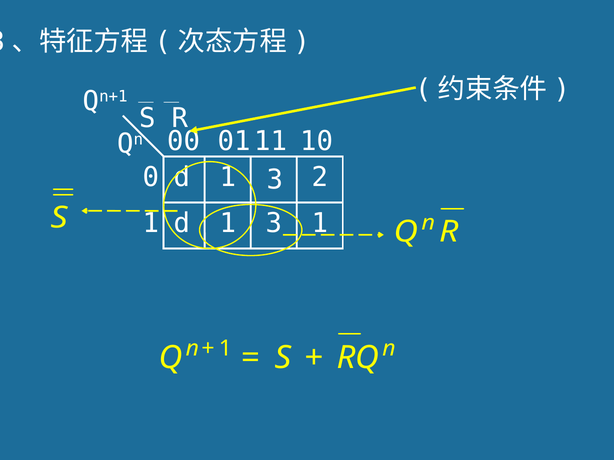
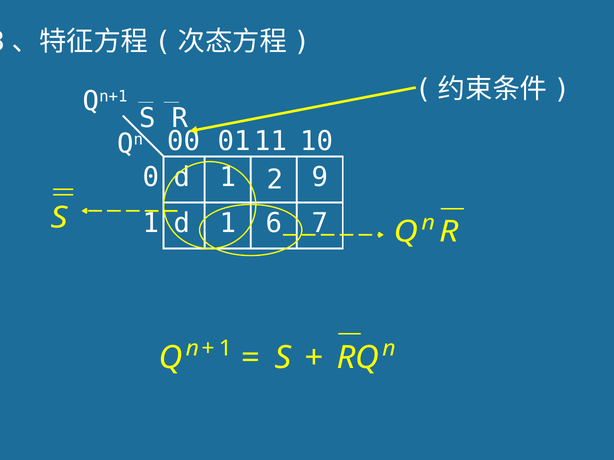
3: 3 -> 2 (275, 180)
2: 2 -> 9 (320, 177)
3: 3 -> 6 (274, 223)
1: 1 -> 7 (320, 223)
